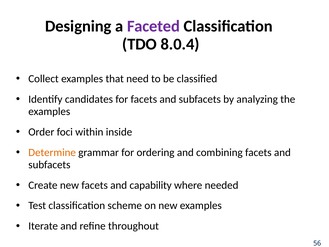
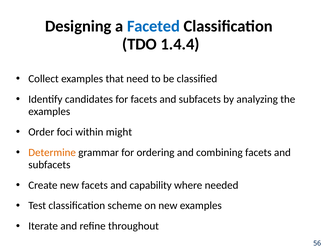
Faceted colour: purple -> blue (154, 26)
8.0.4: 8.0.4 -> 1.4.4 (180, 44)
inside: inside -> might (119, 132)
